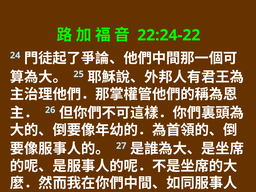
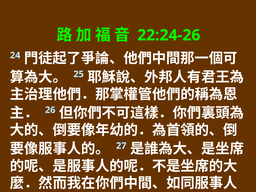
22:24-22: 22:24-22 -> 22:24-26 (169, 35)
